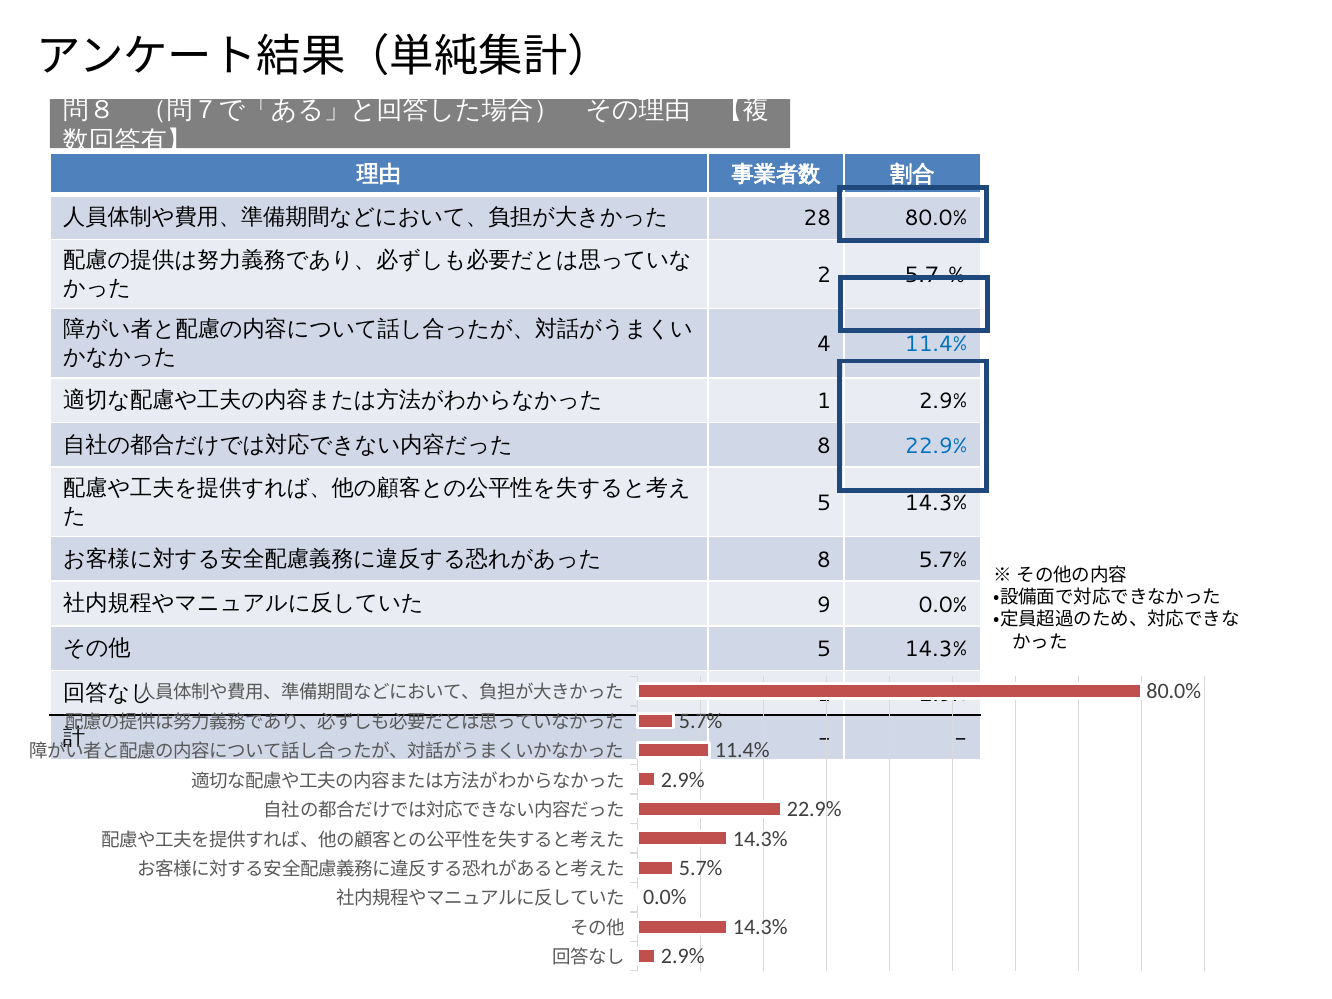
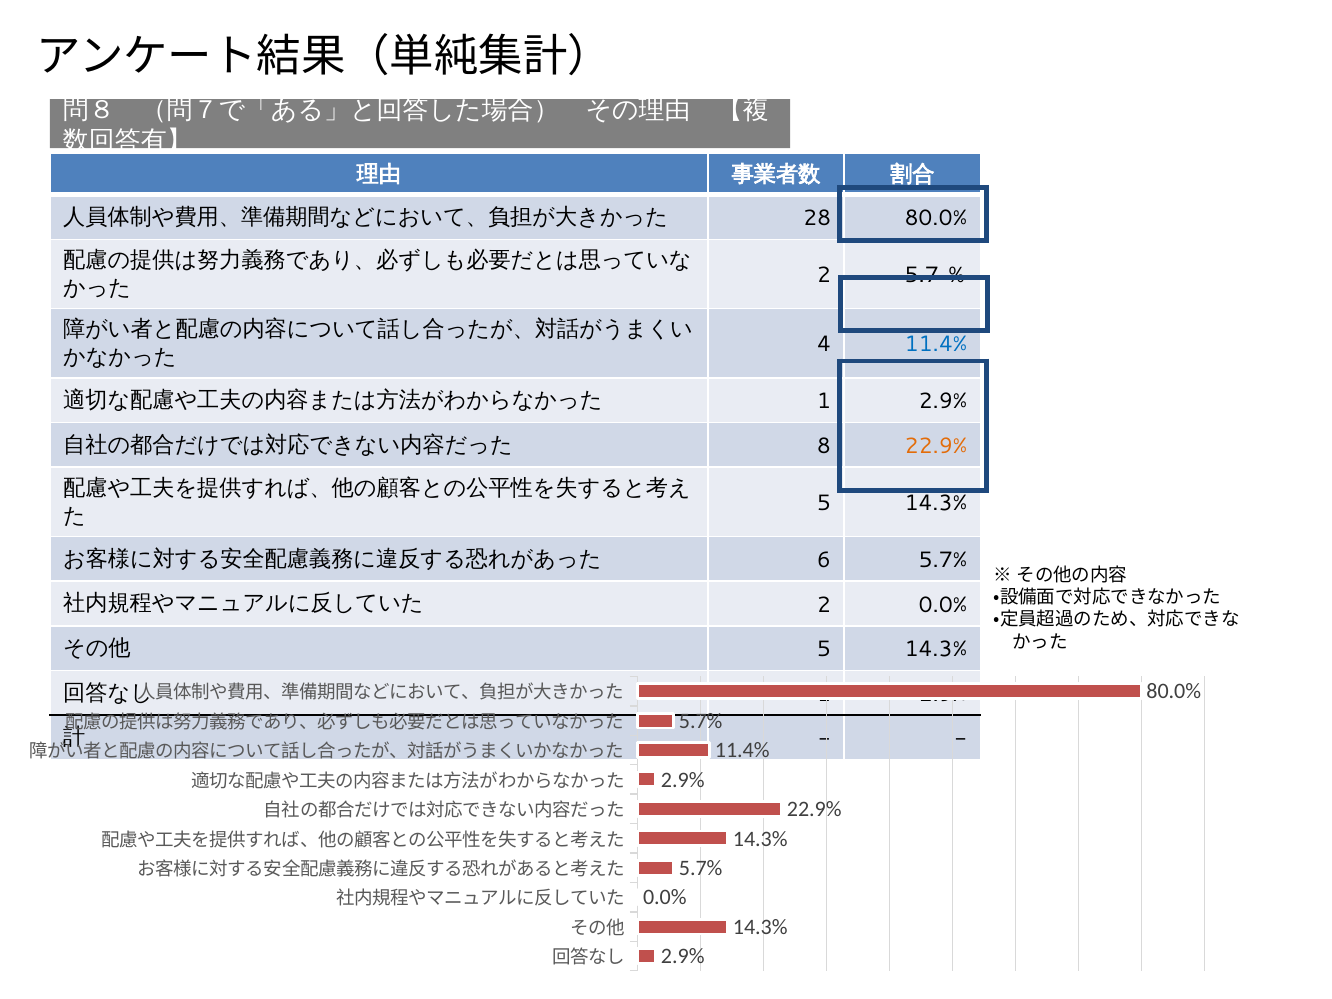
22.9% colour: blue -> orange (936, 446)
8: 8 -> 6 (824, 560)
9: 9 -> 2 (824, 605)
